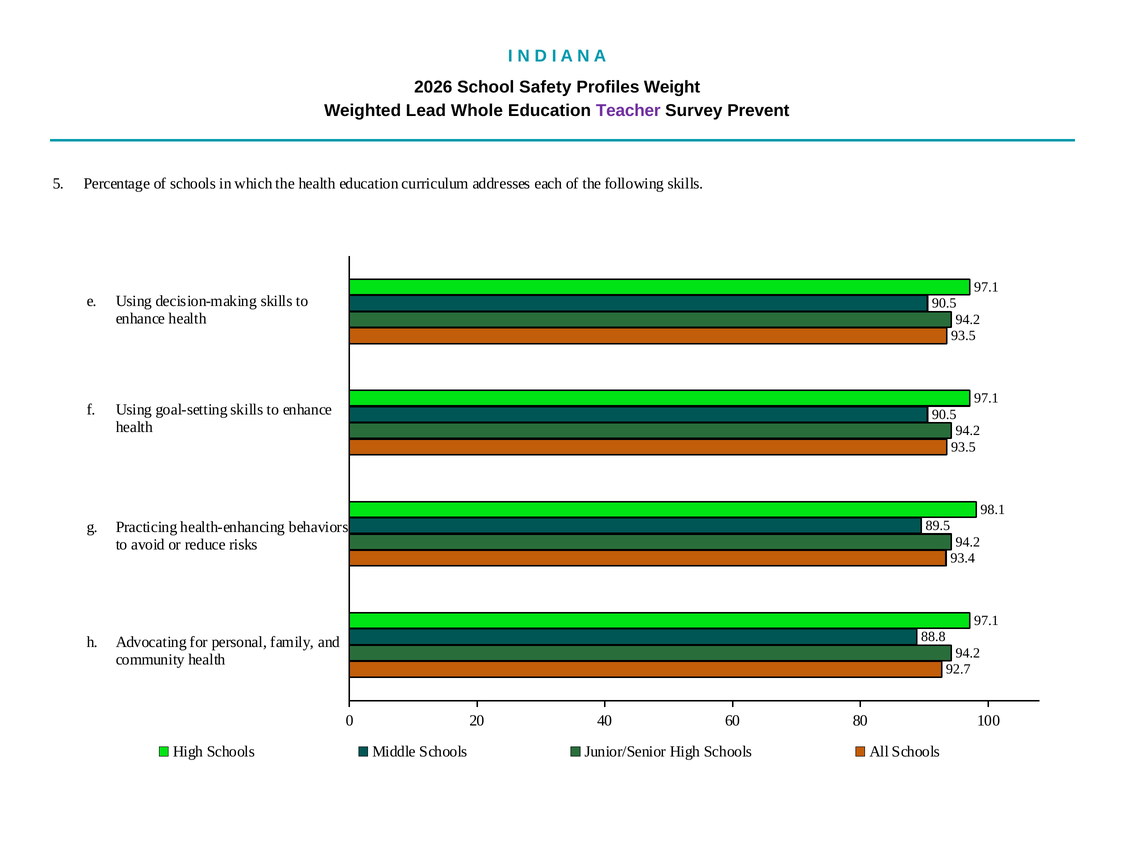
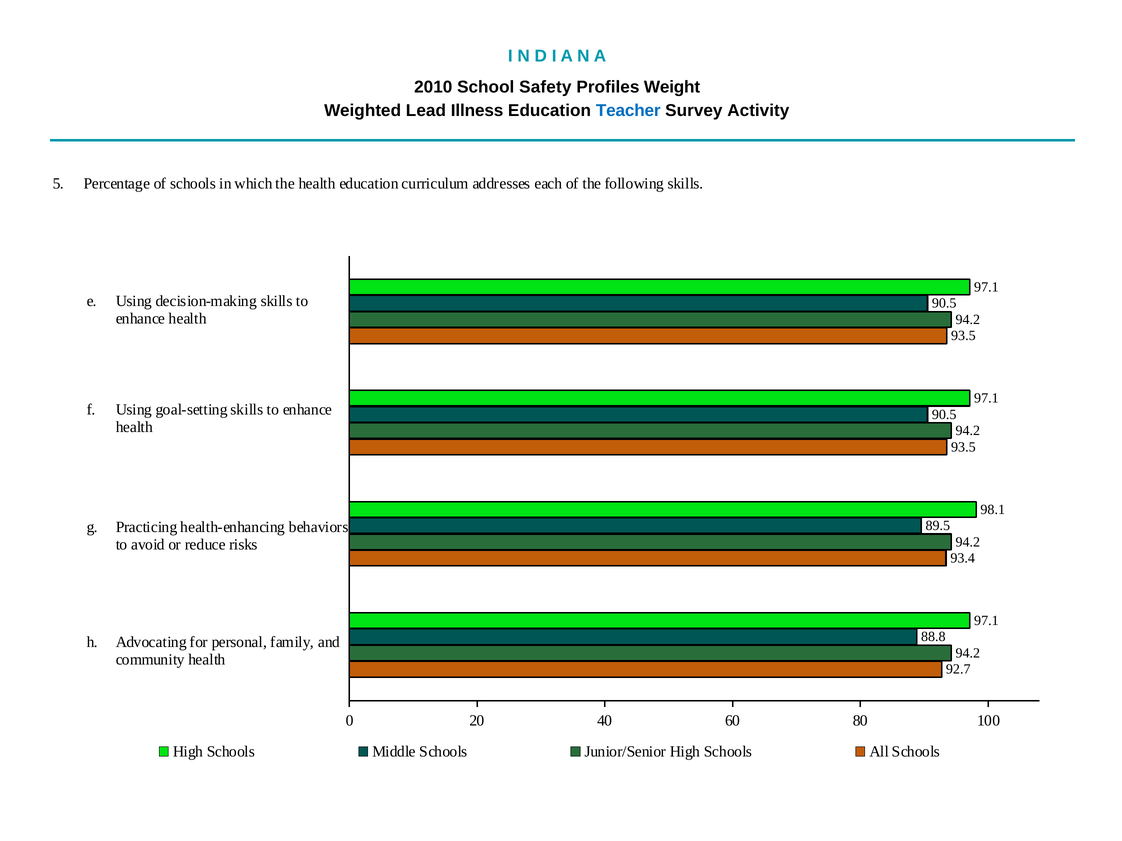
2026: 2026 -> 2010 (433, 87)
Whole: Whole -> Illness (477, 110)
Teacher colour: purple -> blue (628, 110)
Prevent: Prevent -> Activity (758, 110)
